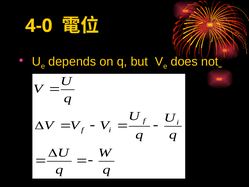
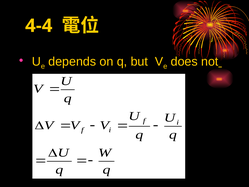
4-0: 4-0 -> 4-4 (39, 26)
